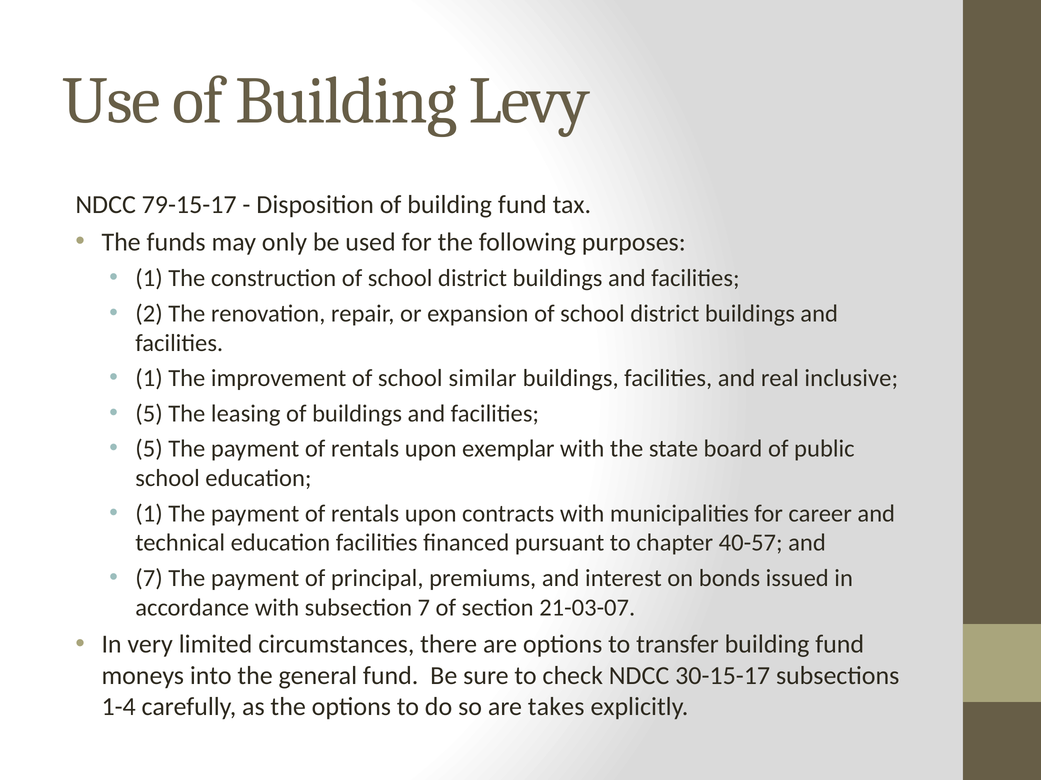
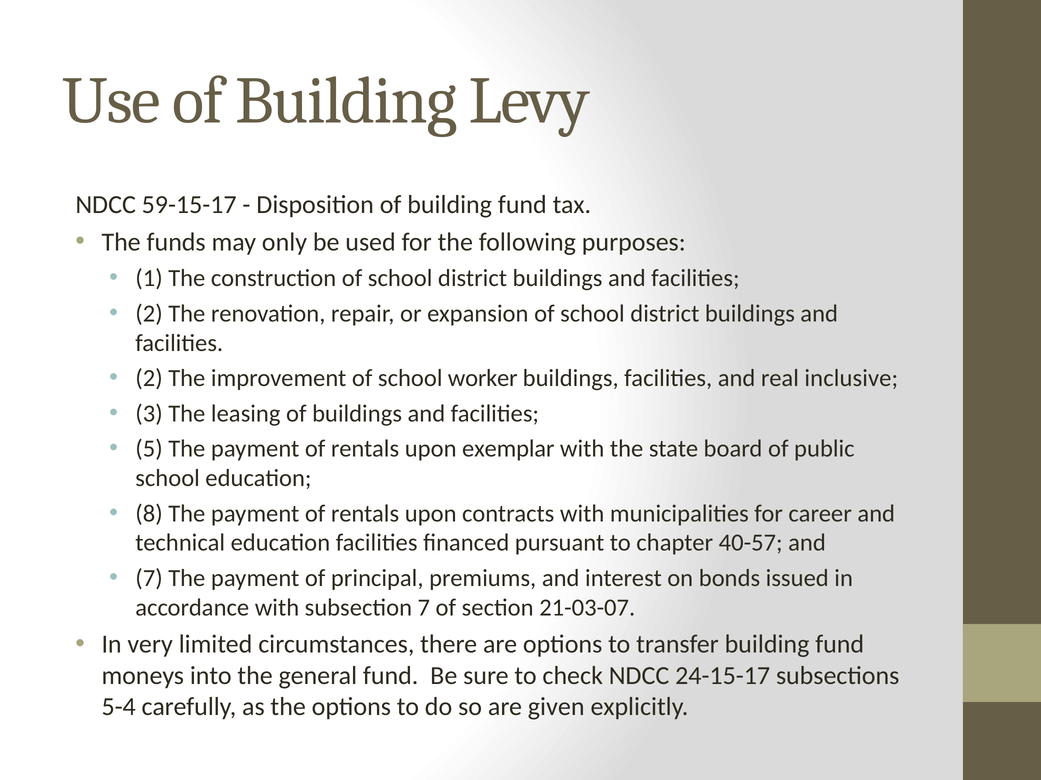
79-15-17: 79-15-17 -> 59-15-17 (189, 205)
1: 1 -> 2 (149, 379)
similar: similar -> worker (483, 379)
5: 5 -> 3 (149, 414)
1: 1 -> 8 (149, 514)
30-15-17: 30-15-17 -> 24-15-17 (723, 676)
1-4: 1-4 -> 5-4 (119, 707)
takes: takes -> given (556, 707)
